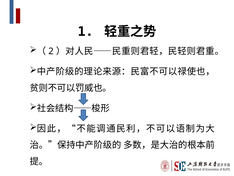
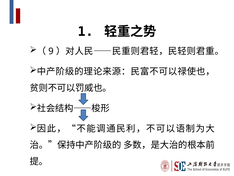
2: 2 -> 9 (51, 51)
